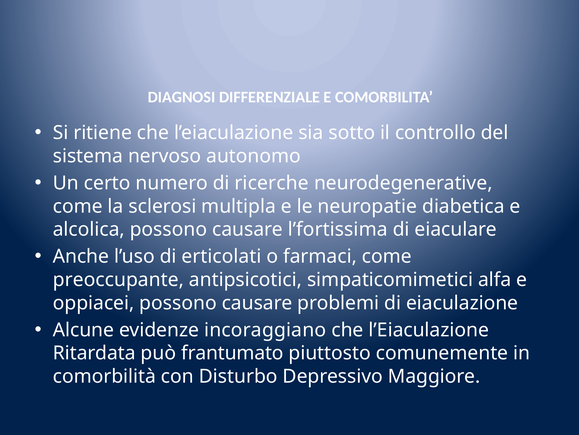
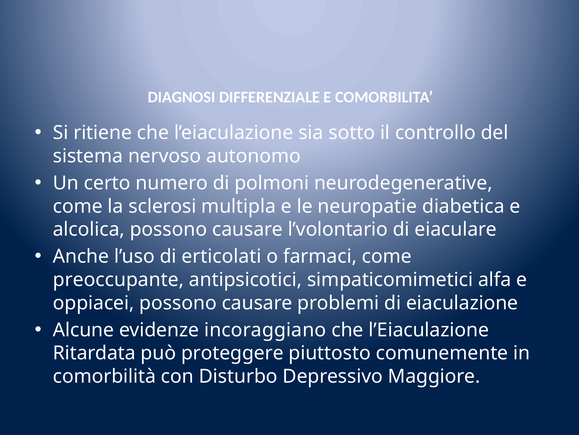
ricerche: ricerche -> polmoni (272, 183)
l’fortissima: l’fortissima -> l’volontario (338, 229)
frantumato: frantumato -> proteggere (232, 353)
